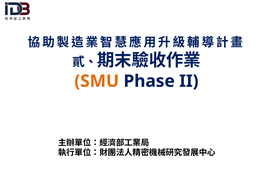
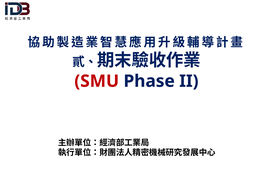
SMU colour: orange -> red (97, 81)
